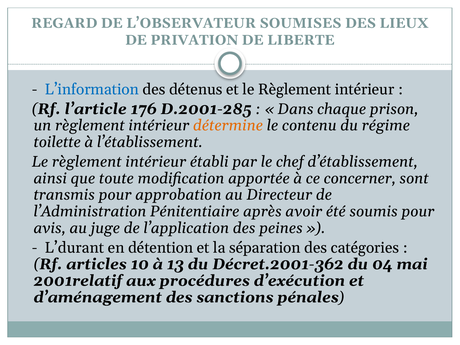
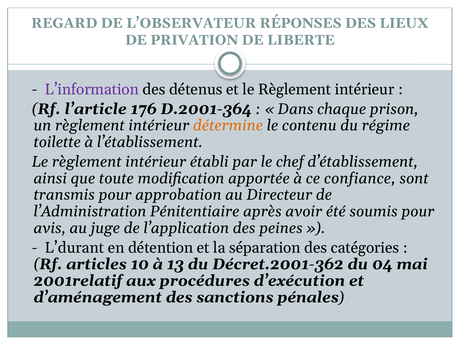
SOUMISES: SOUMISES -> RÉPONSES (301, 23)
L’information colour: blue -> purple (92, 89)
D.2001-285: D.2001-285 -> D.2001-364 (206, 109)
concerner: concerner -> confiance (360, 178)
